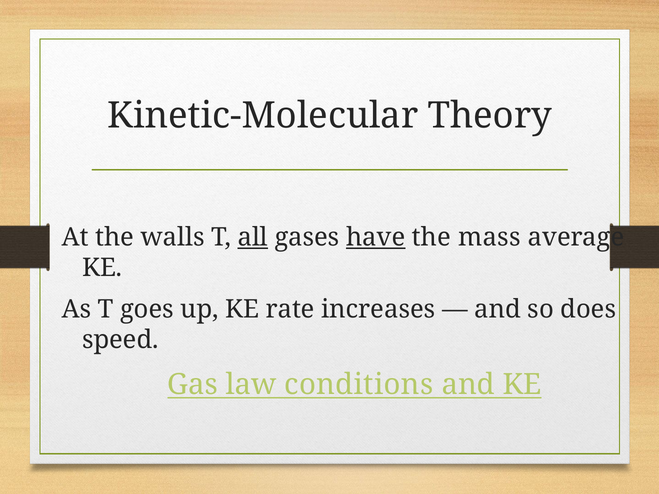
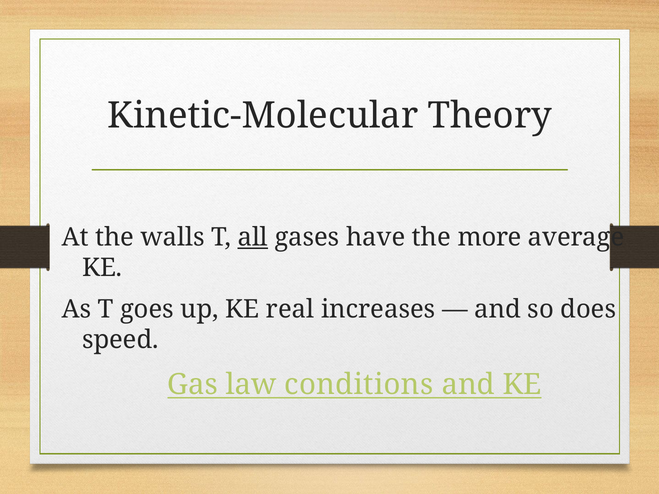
have underline: present -> none (376, 237)
mass: mass -> more (490, 237)
rate: rate -> real (290, 309)
